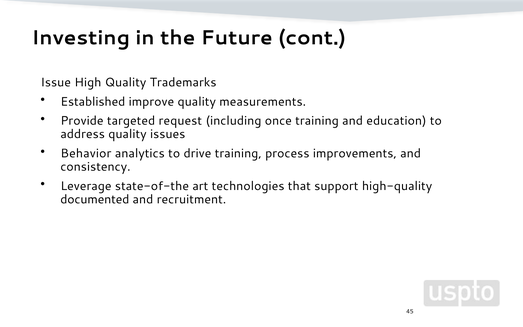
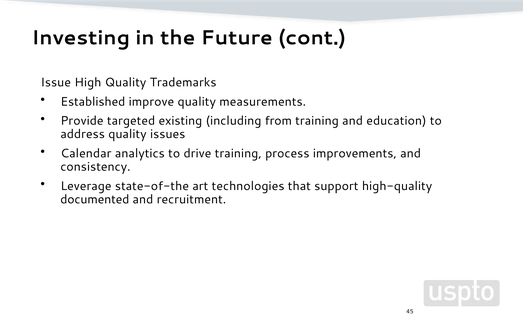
request: request -> existing (180, 121)
once: once -> from (278, 121)
Behavior: Behavior -> Calendar (86, 153)
